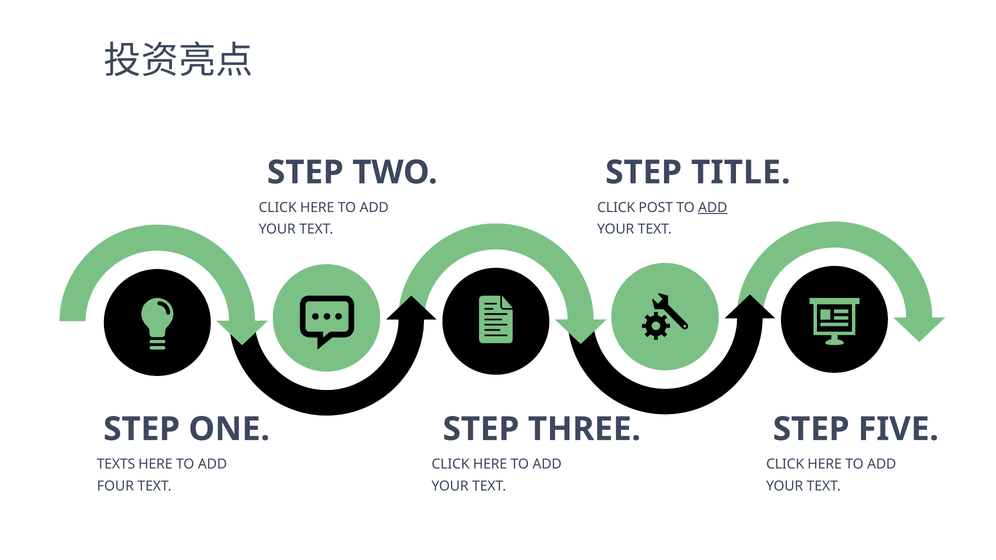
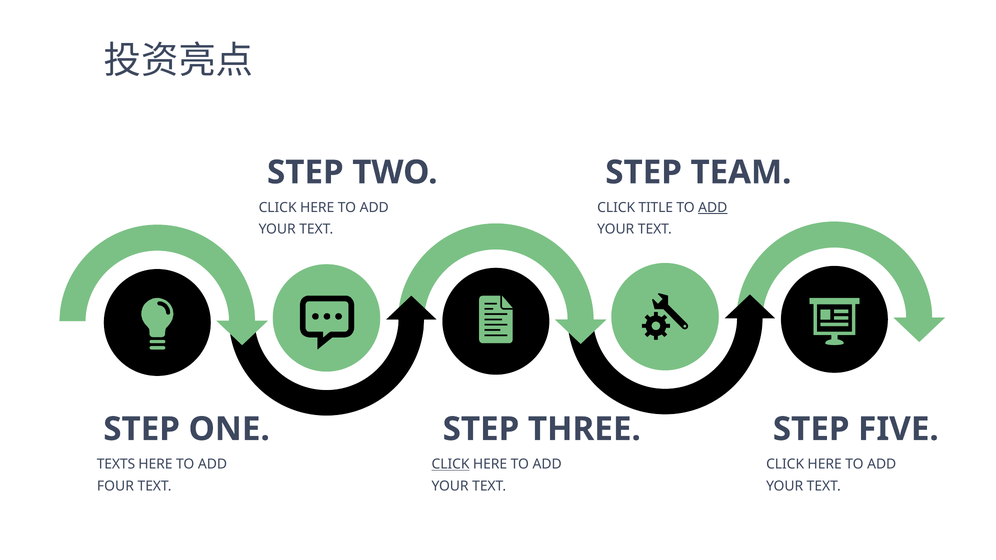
TITLE: TITLE -> TEAM (741, 172)
POST: POST -> TITLE (656, 208)
CLICK underline: none -> present (451, 465)
